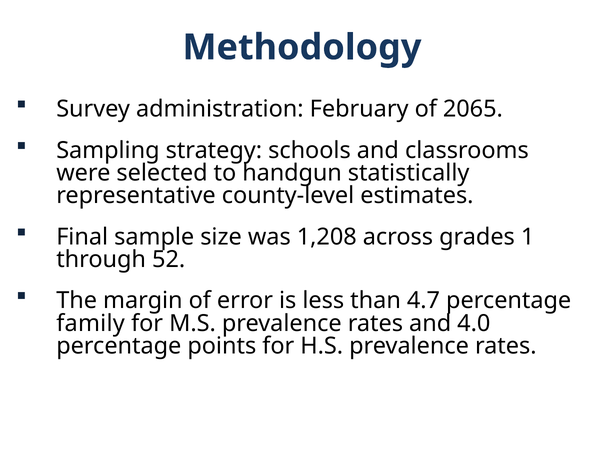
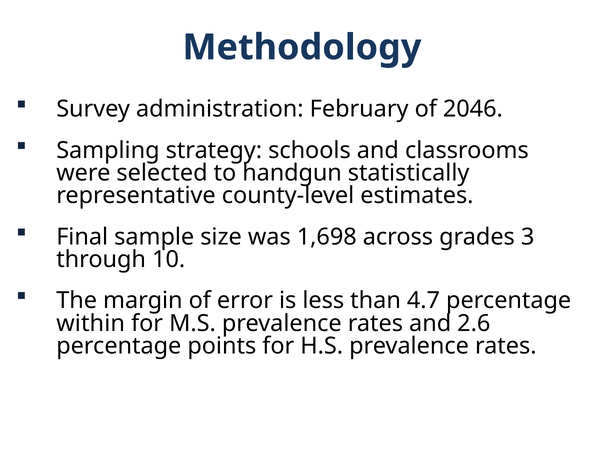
2065: 2065 -> 2046 (473, 109)
1,208: 1,208 -> 1,698 (327, 237)
1: 1 -> 3 (528, 237)
52: 52 -> 10 (169, 259)
family: family -> within (91, 323)
4.0: 4.0 -> 2.6 (474, 323)
